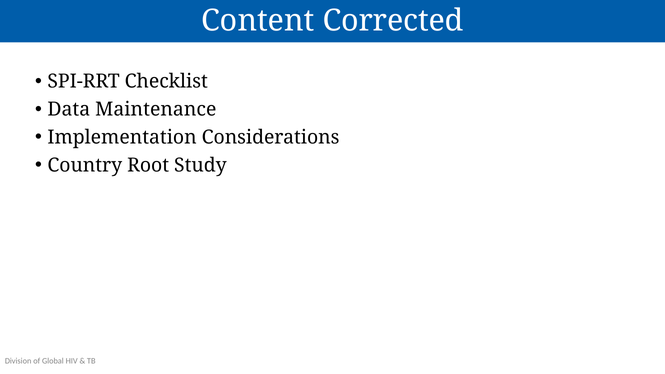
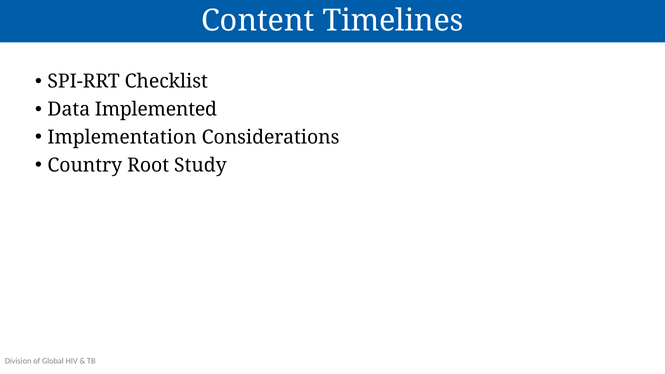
Corrected: Corrected -> Timelines (393, 21)
Maintenance: Maintenance -> Implemented (156, 109)
